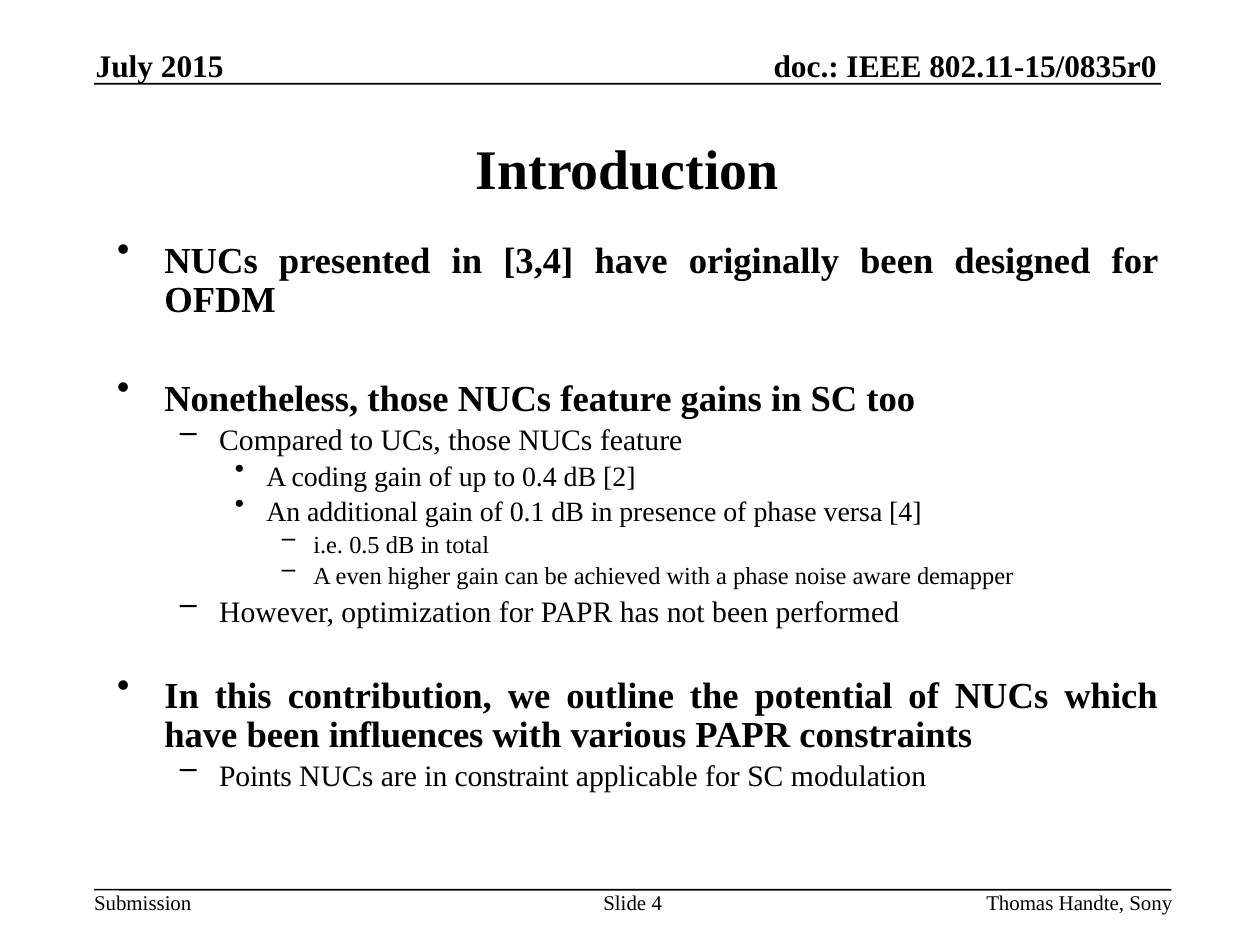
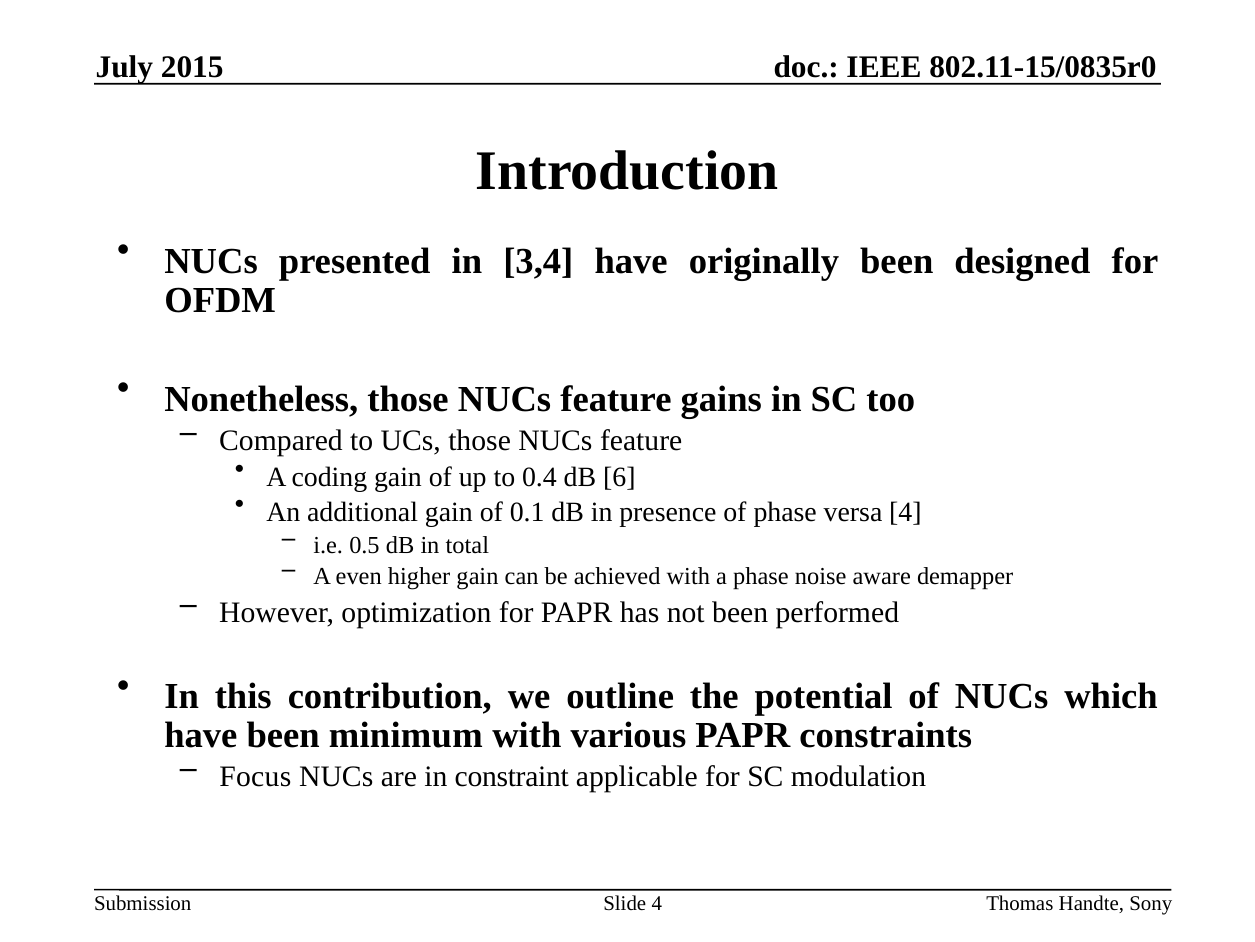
2: 2 -> 6 (619, 476)
influences: influences -> minimum (406, 735)
Points: Points -> Focus (255, 776)
